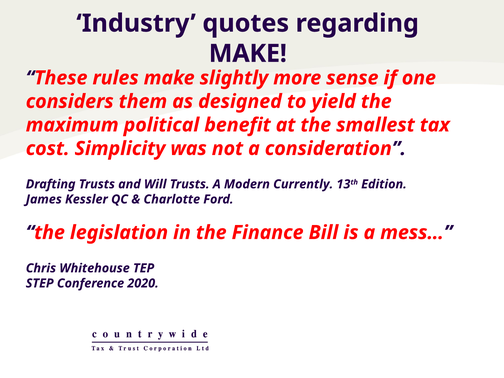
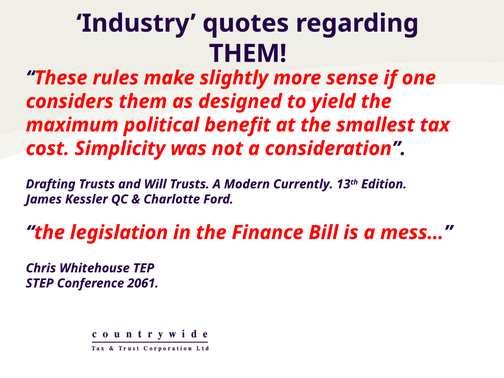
MAKE: MAKE -> THEM (248, 54)
2020: 2020 -> 2061 (143, 283)
